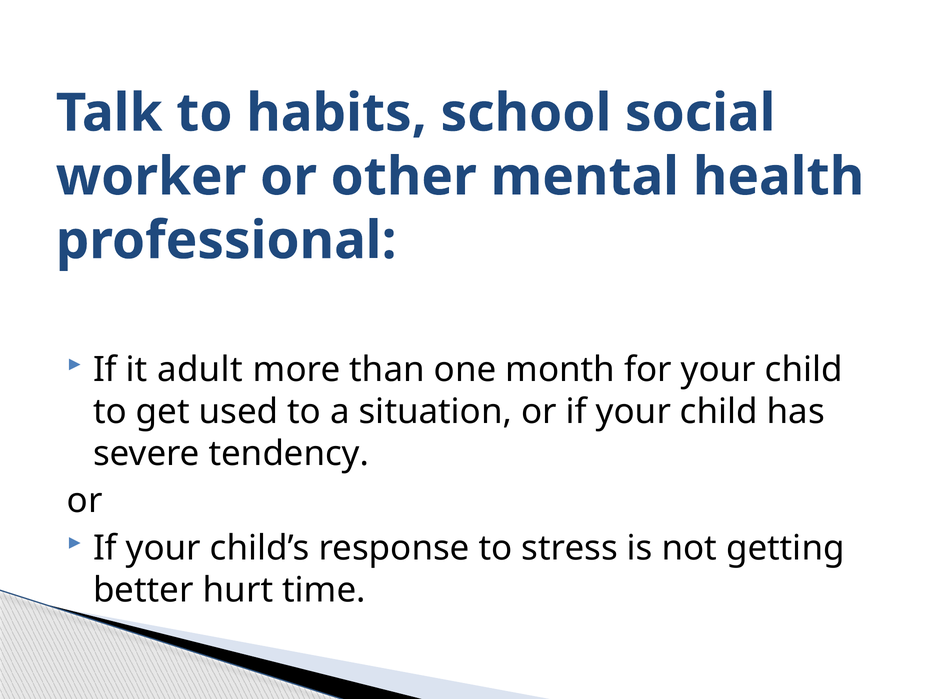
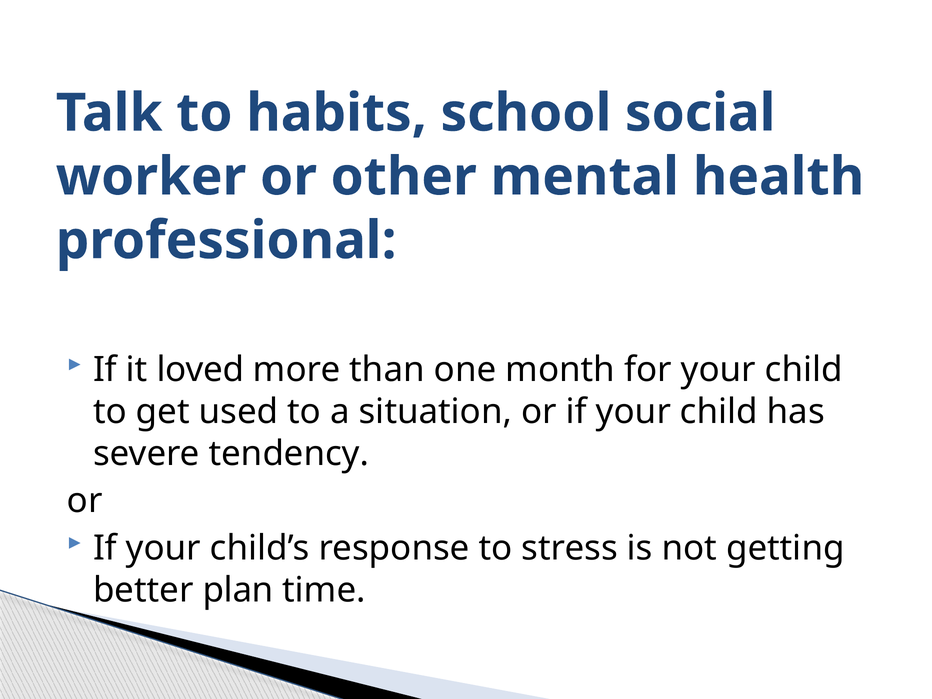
adult: adult -> loved (200, 370)
hurt: hurt -> plan (238, 590)
